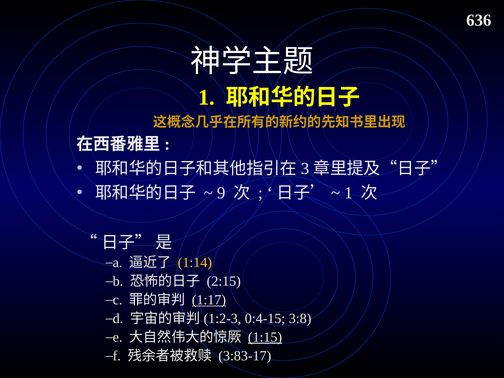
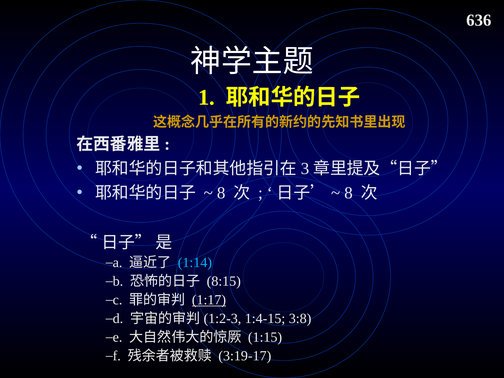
9: 9 -> 8 (221, 193)
1: 1 -> 8 (348, 193)
1:14 colour: yellow -> light blue (195, 263)
2:15: 2:15 -> 8:15 (224, 281)
0:4-15: 0:4-15 -> 1:4-15 (265, 319)
1:15 underline: present -> none (265, 337)
3:83-17: 3:83-17 -> 3:19-17 (245, 356)
